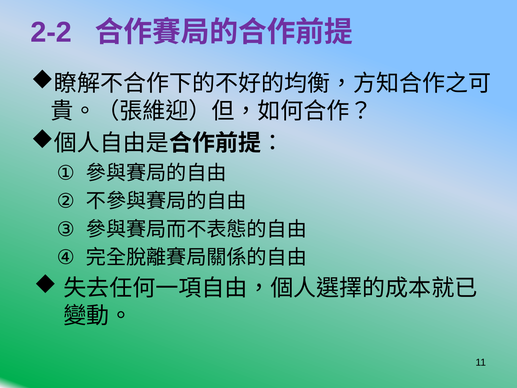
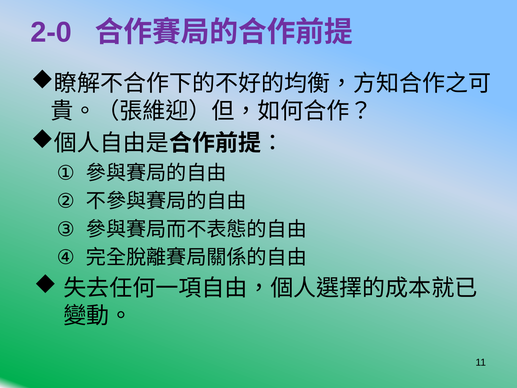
2-2: 2-2 -> 2-0 (51, 32)
